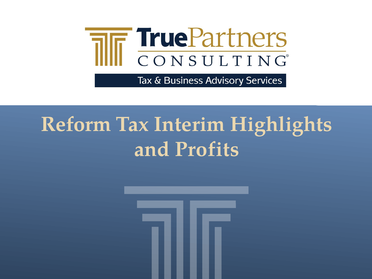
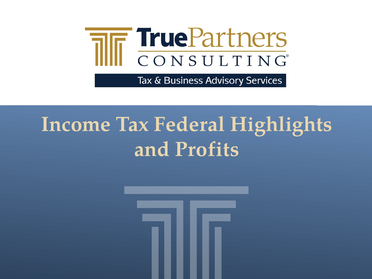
Reform: Reform -> Income (76, 124)
Interim: Interim -> Federal (189, 124)
